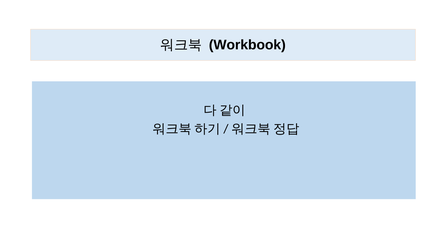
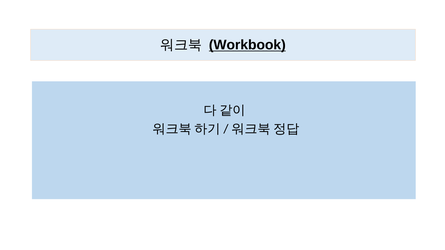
Workbook underline: none -> present (247, 45)
